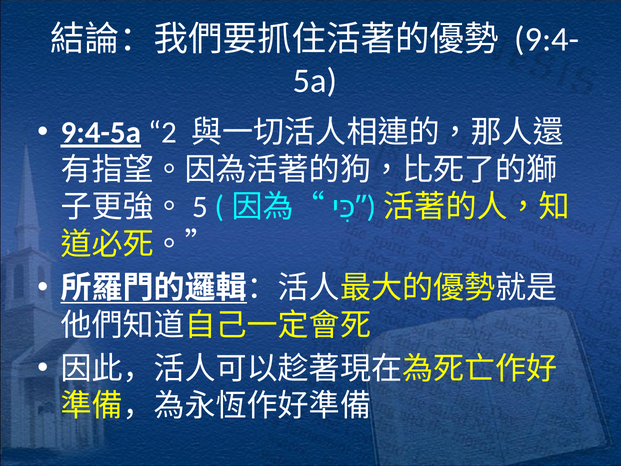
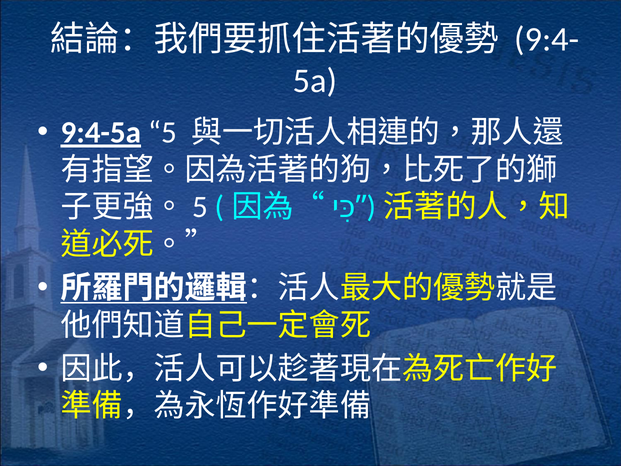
2: 2 -> 5 (162, 133)
